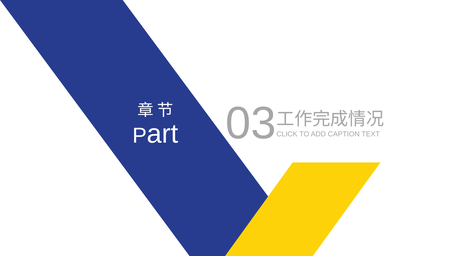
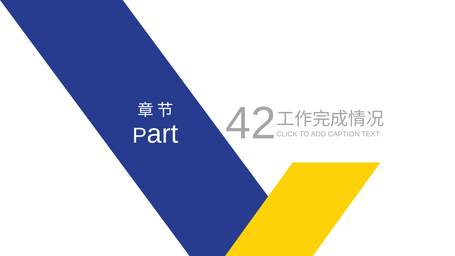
03: 03 -> 42 (251, 124)
